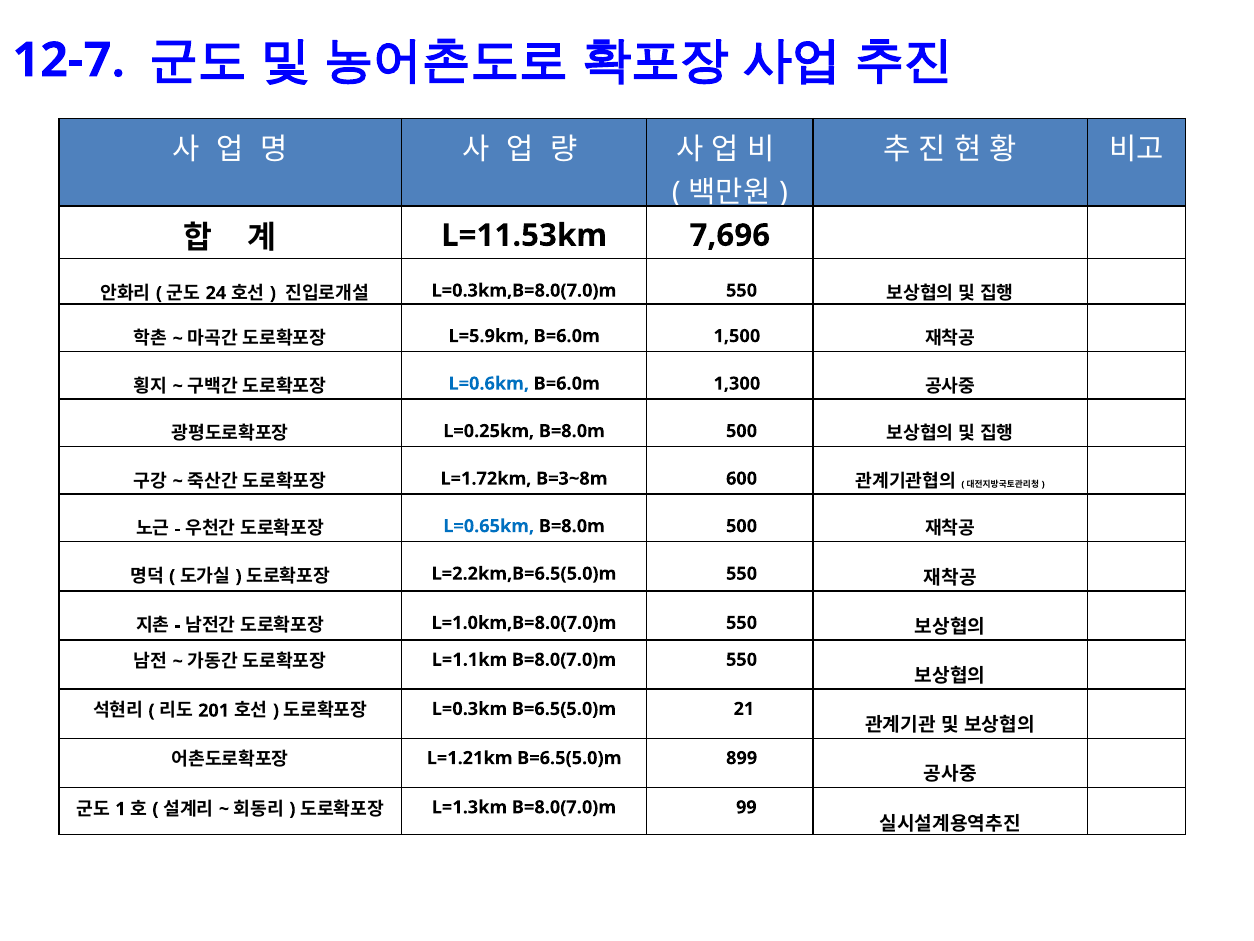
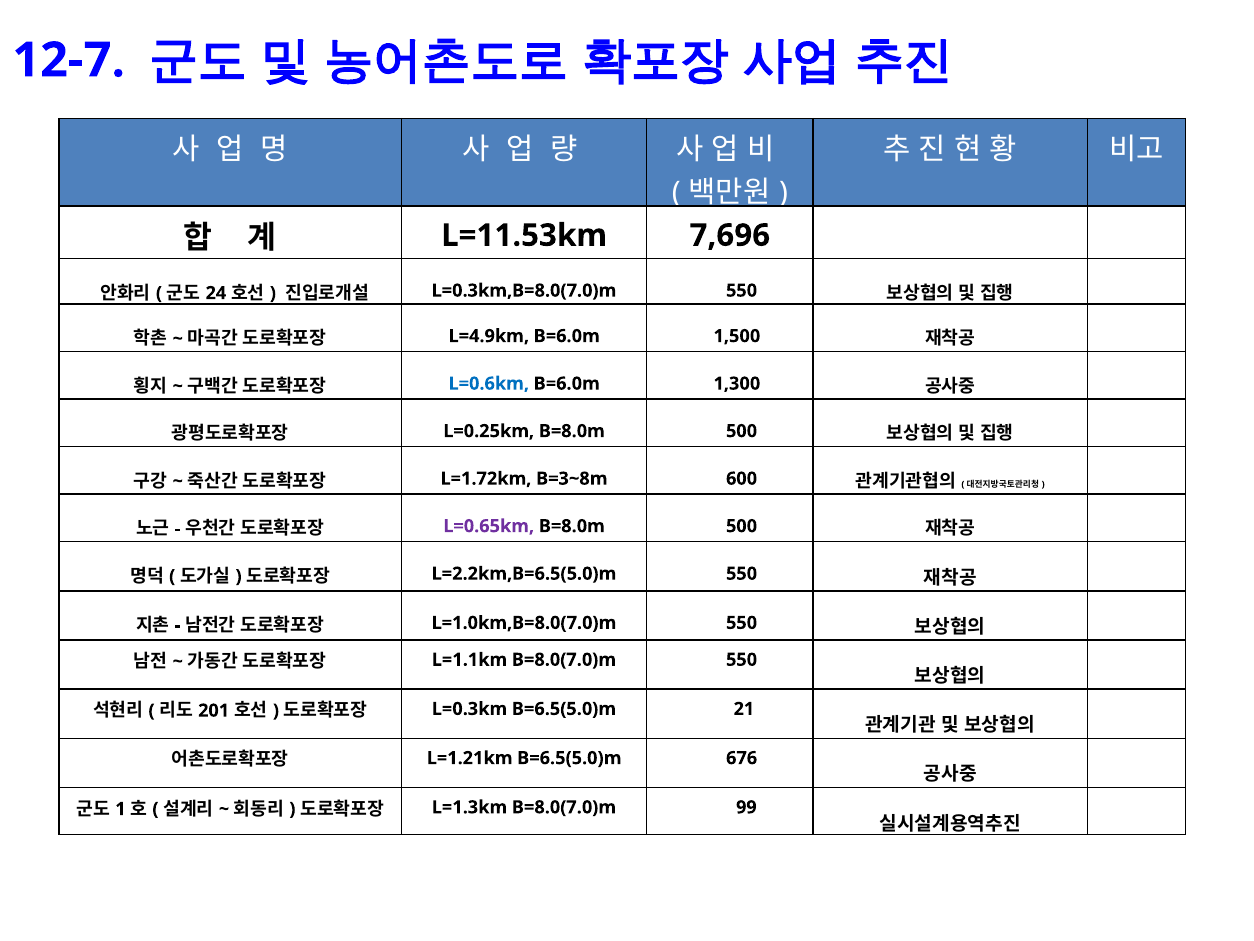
L=5.9km: L=5.9km -> L=4.9km (489, 336)
L=0.65km colour: blue -> purple (489, 526)
899: 899 -> 676 (742, 758)
